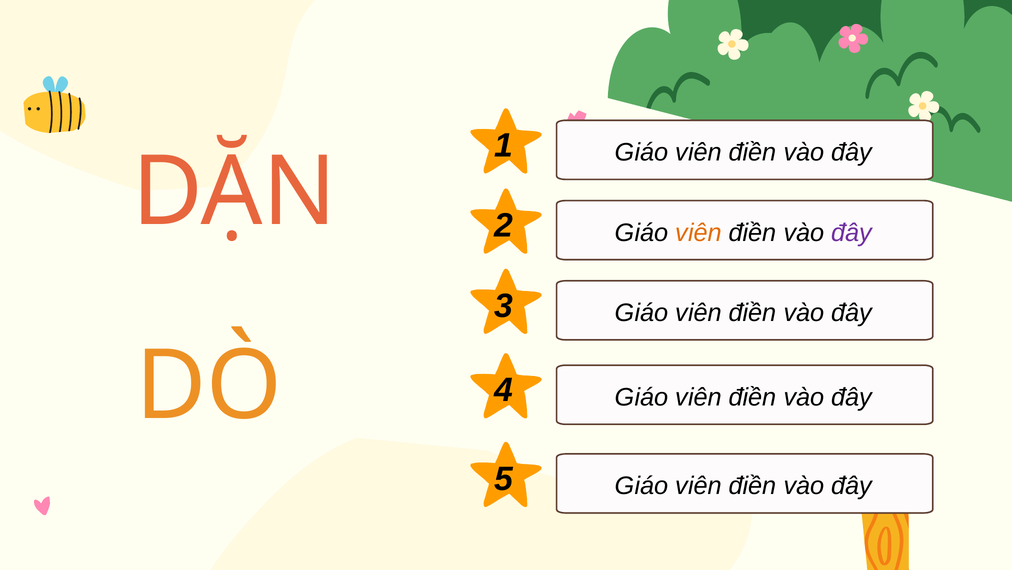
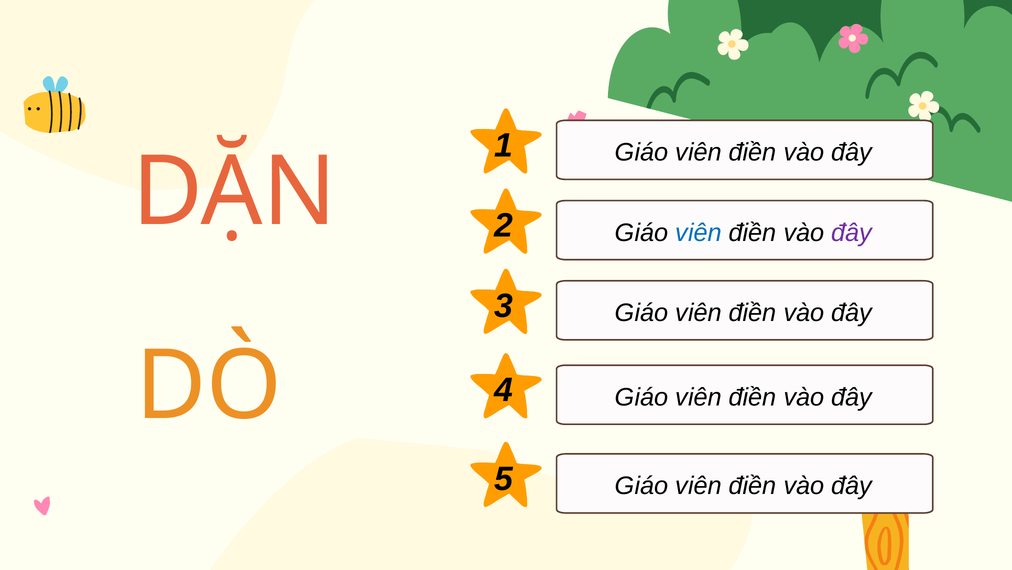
viên colour: orange -> blue (699, 232)
